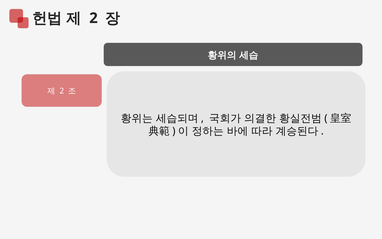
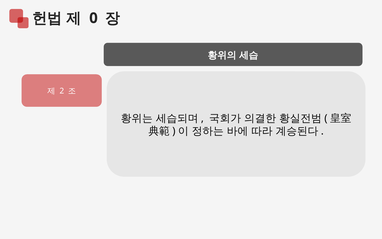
2: 2 -> 0 (93, 18)
